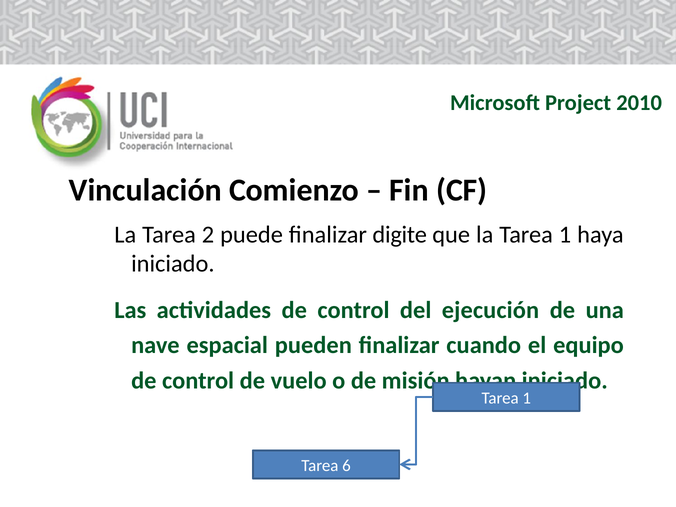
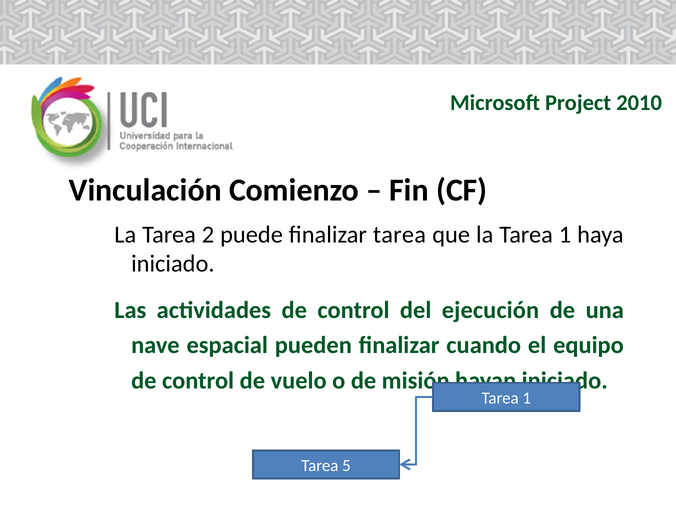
finalizar digite: digite -> tarea (399, 235)
6: 6 -> 5 (346, 466)
